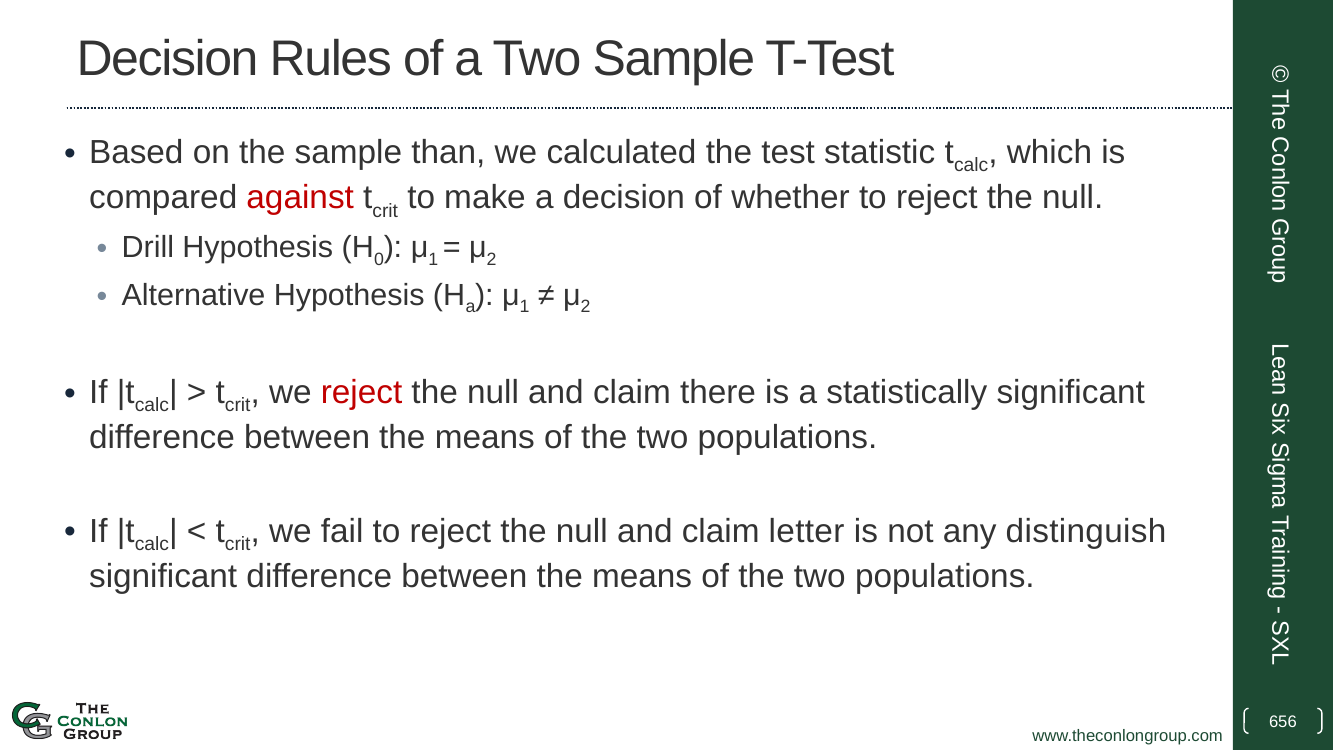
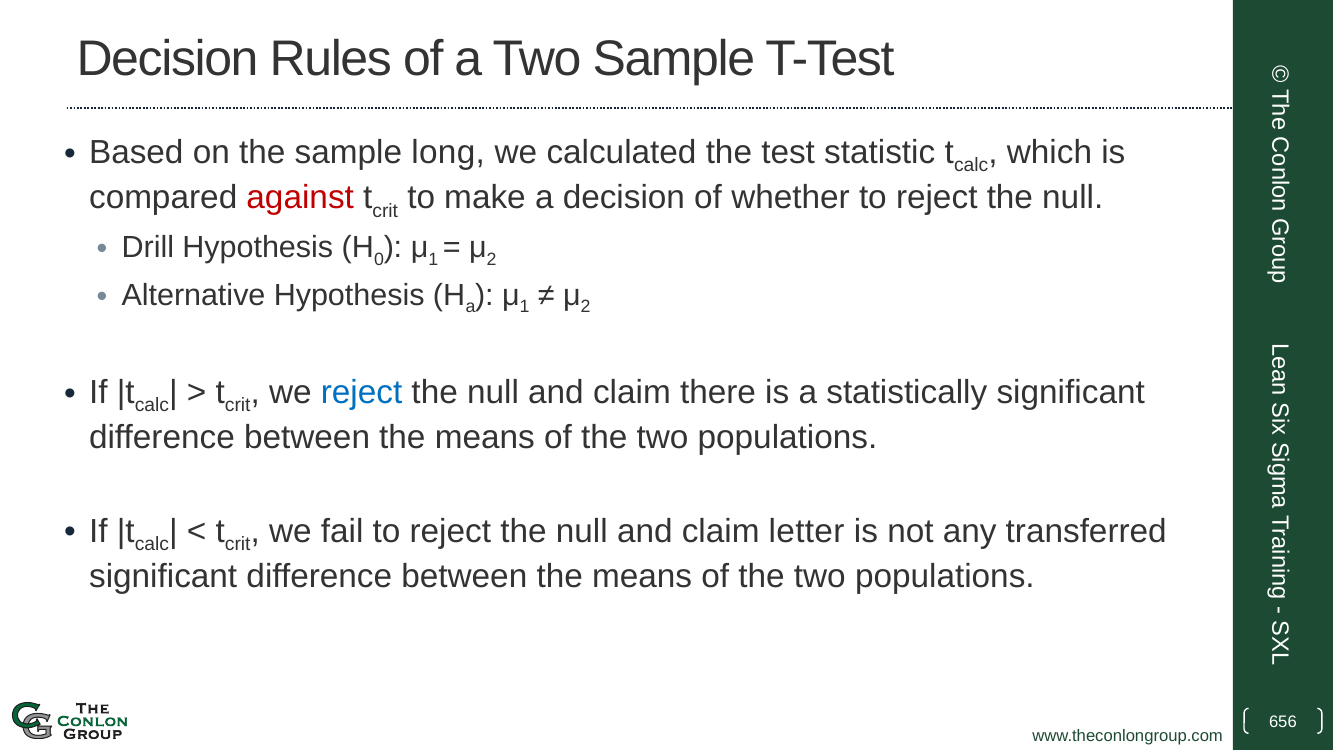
than: than -> long (448, 152)
reject colour: red -> blue (362, 392)
distinguish: distinguish -> transferred (1086, 531)
